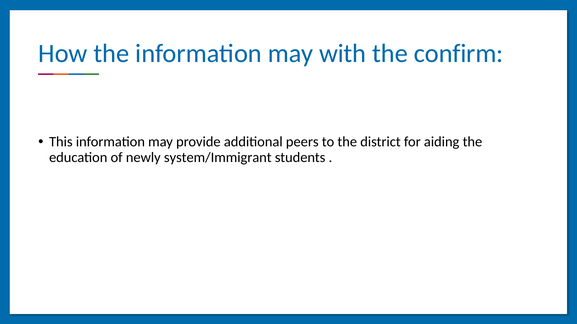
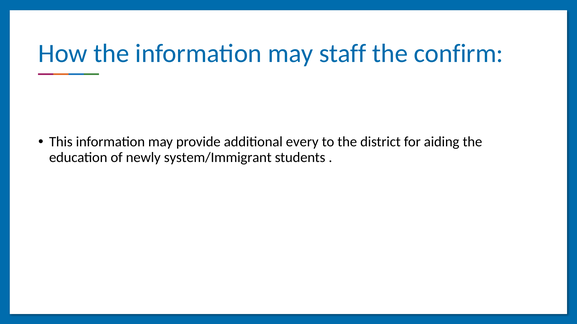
with: with -> staff (343, 54)
peers: peers -> every (302, 142)
